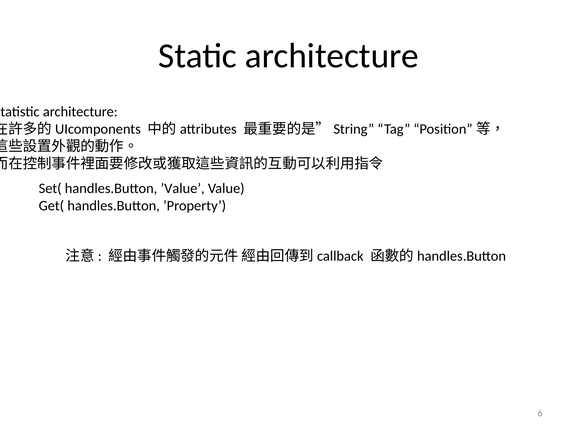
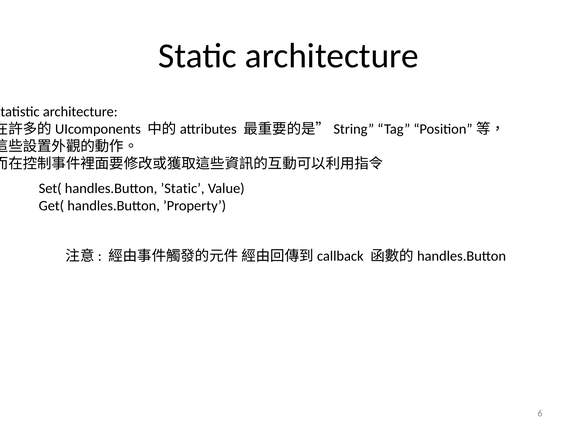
’Value: ’Value -> ’Static (183, 188)
